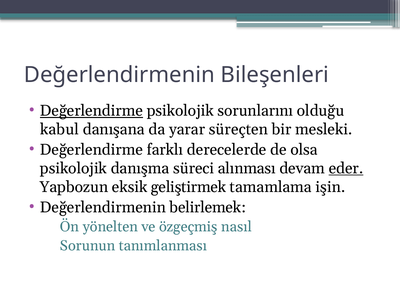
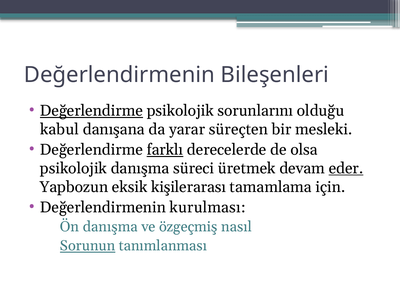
farklı underline: none -> present (165, 150)
alınması: alınması -> üretmek (247, 168)
geliştirmek: geliştirmek -> kişilerarası (189, 187)
işin: işin -> için (330, 187)
belirlemek: belirlemek -> kurulması (208, 207)
Ön yönelten: yönelten -> danışma (110, 227)
Sorunun underline: none -> present (88, 246)
